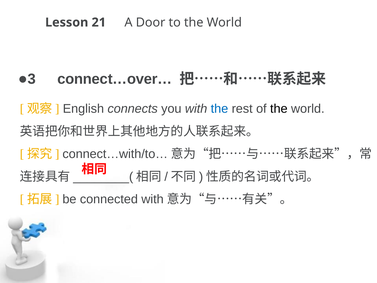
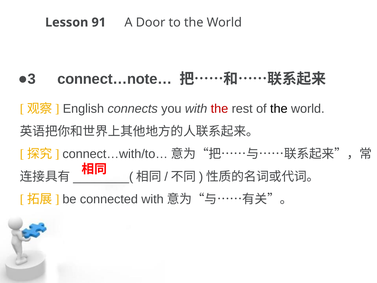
21: 21 -> 91 (99, 22)
connect…over…: connect…over… -> connect…note… (115, 79)
the colour: blue -> red (219, 109)
